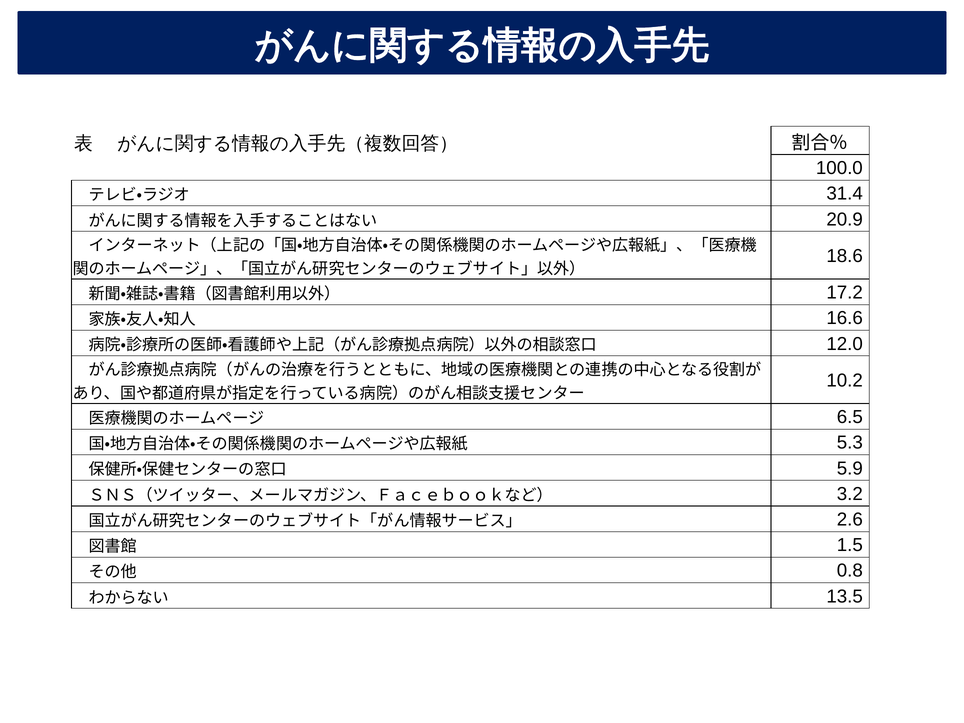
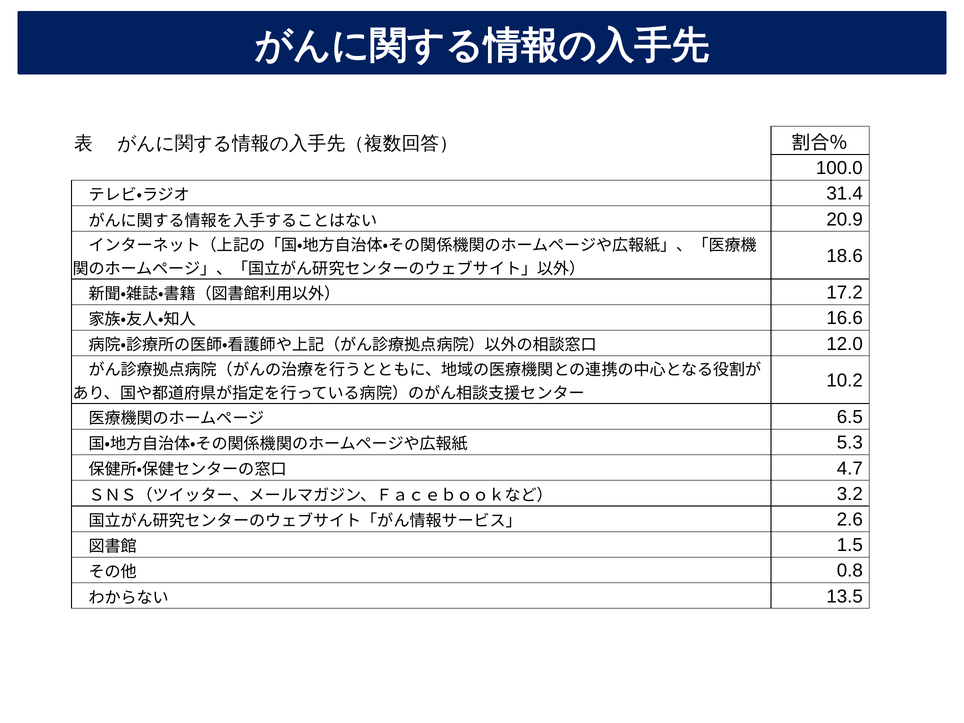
5.9: 5.9 -> 4.7 (850, 468)
